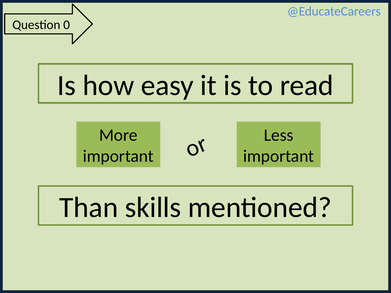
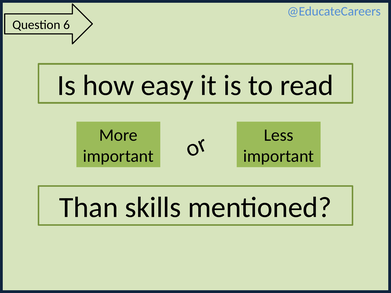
0: 0 -> 6 (67, 25)
